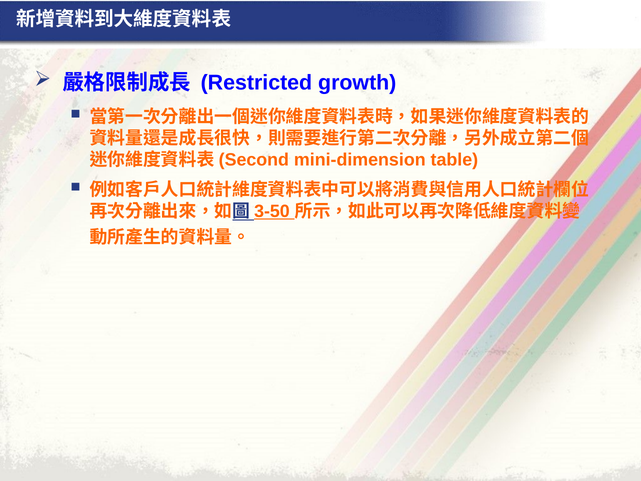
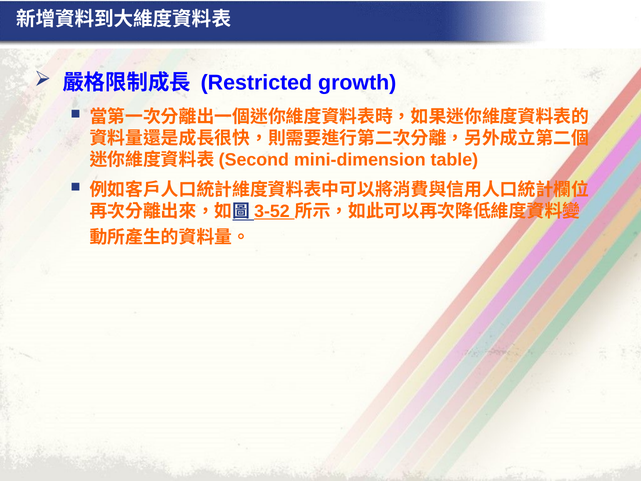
3-50: 3-50 -> 3-52 (272, 211)
